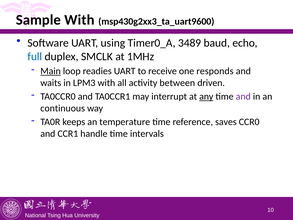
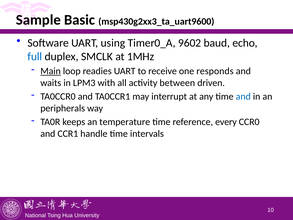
Sample With: With -> Basic (80, 20)
3489: 3489 -> 9602 (190, 43)
any underline: present -> none (206, 96)
and colour: purple -> blue (243, 96)
continuous: continuous -> peripherals (63, 108)
saves: saves -> every (226, 122)
